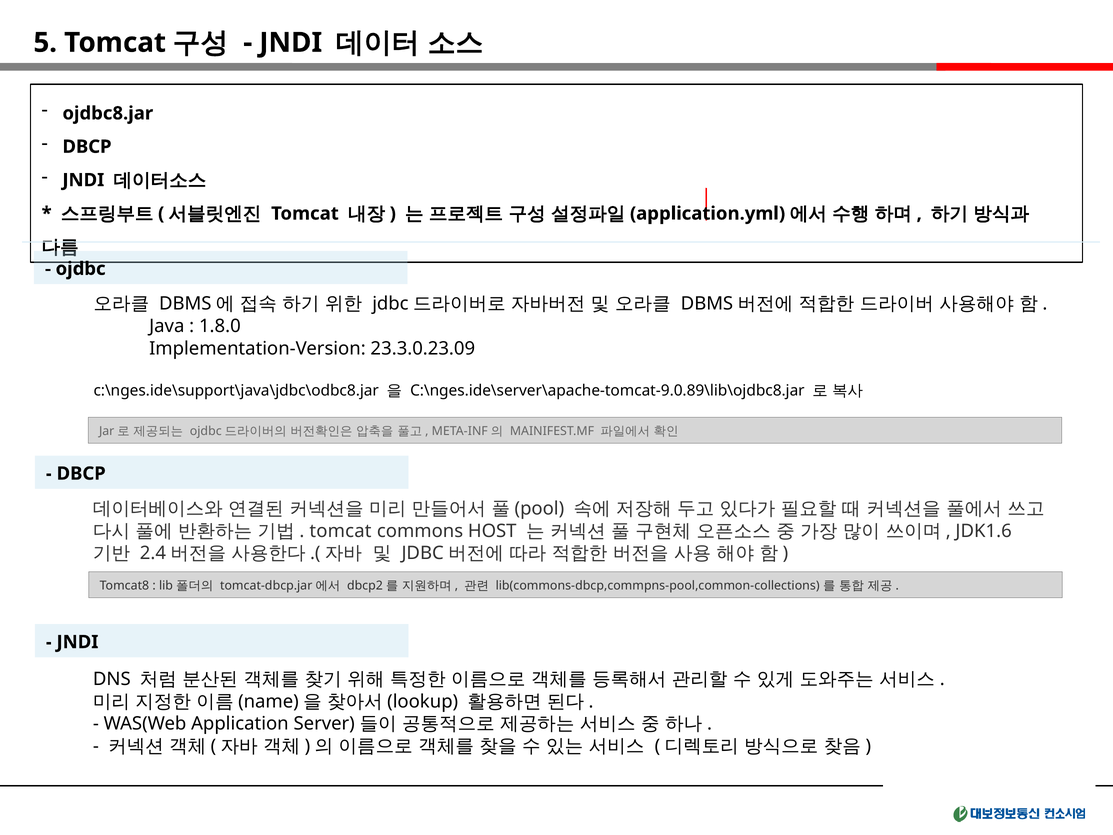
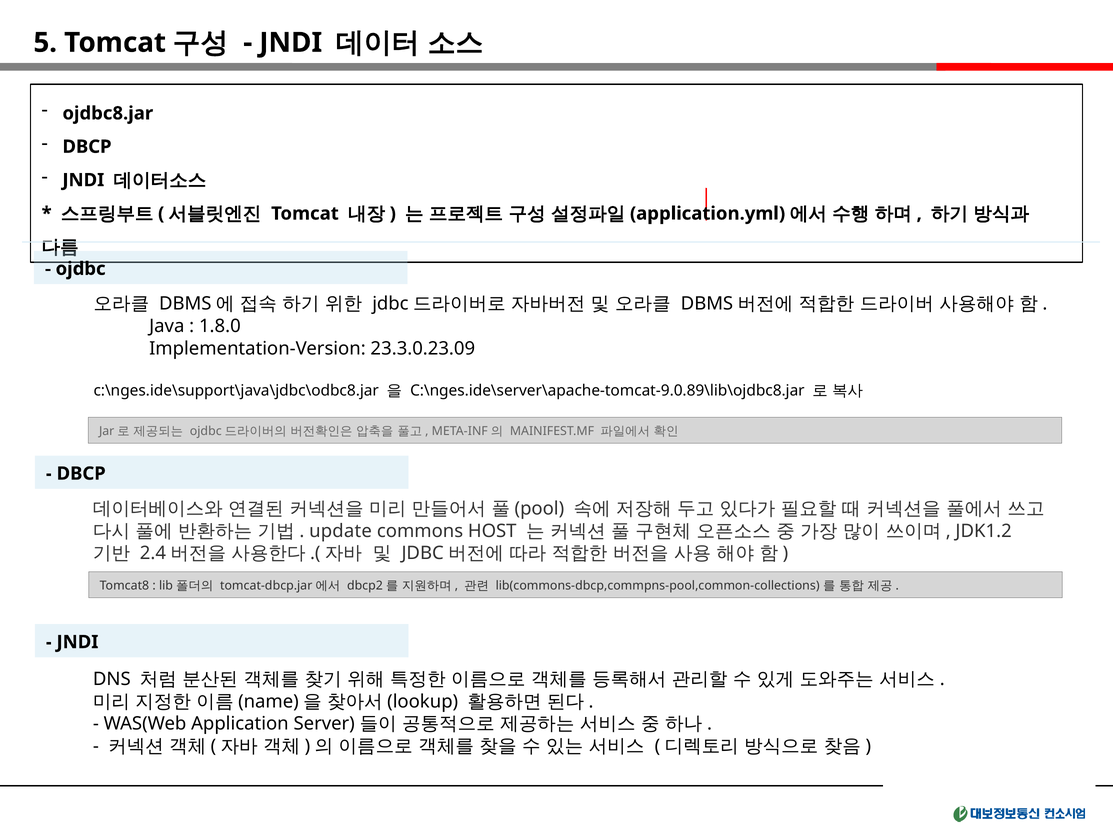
tomcat: tomcat -> update (340, 531)
JDK1.6: JDK1.6 -> JDK1.2 (984, 531)
